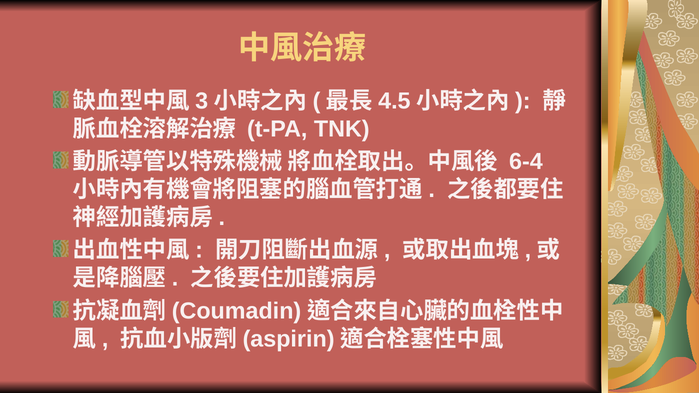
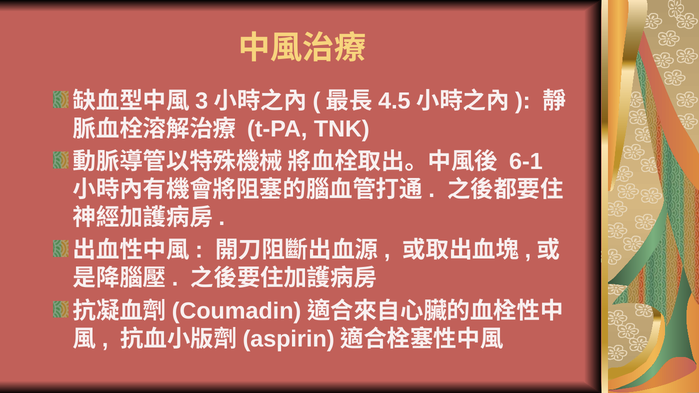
6-4: 6-4 -> 6-1 (526, 162)
